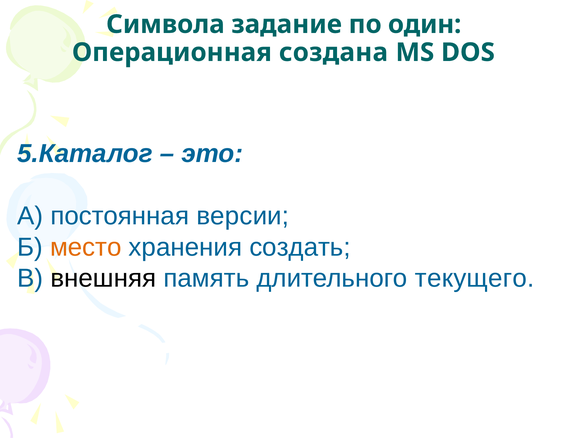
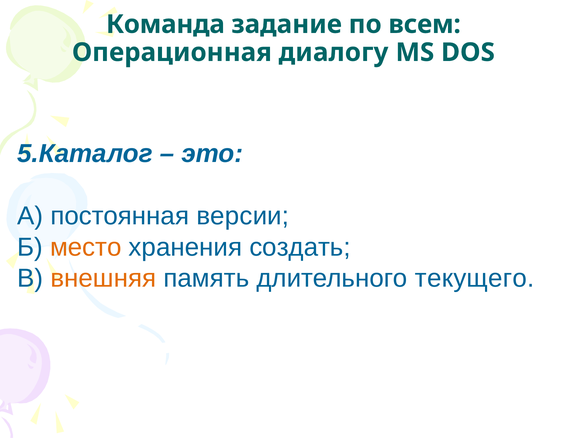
Символа: Символа -> Команда (165, 24)
один: один -> всем (425, 24)
создана: создана -> диалогу (334, 52)
внешняя colour: black -> orange (103, 278)
